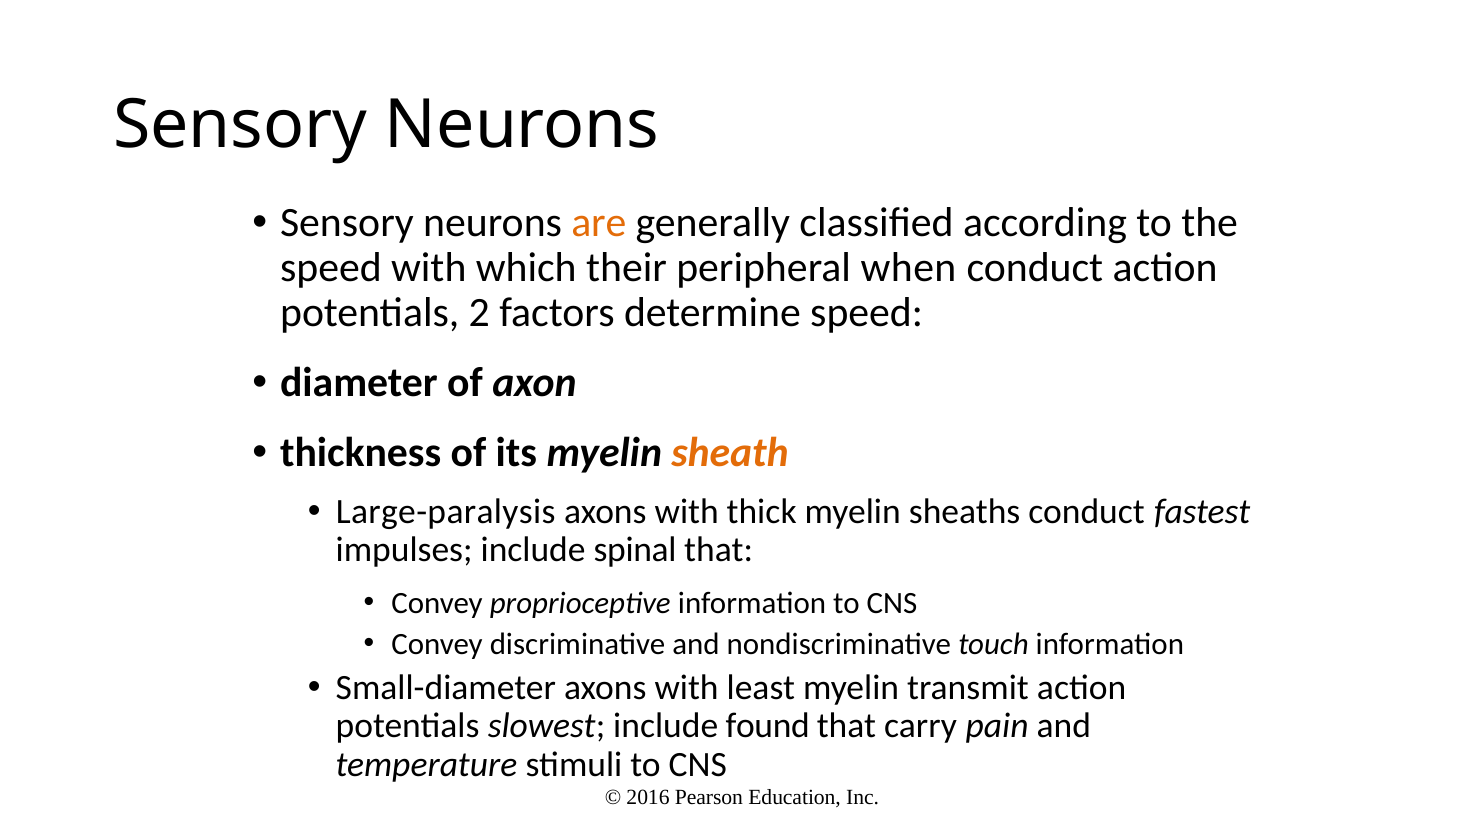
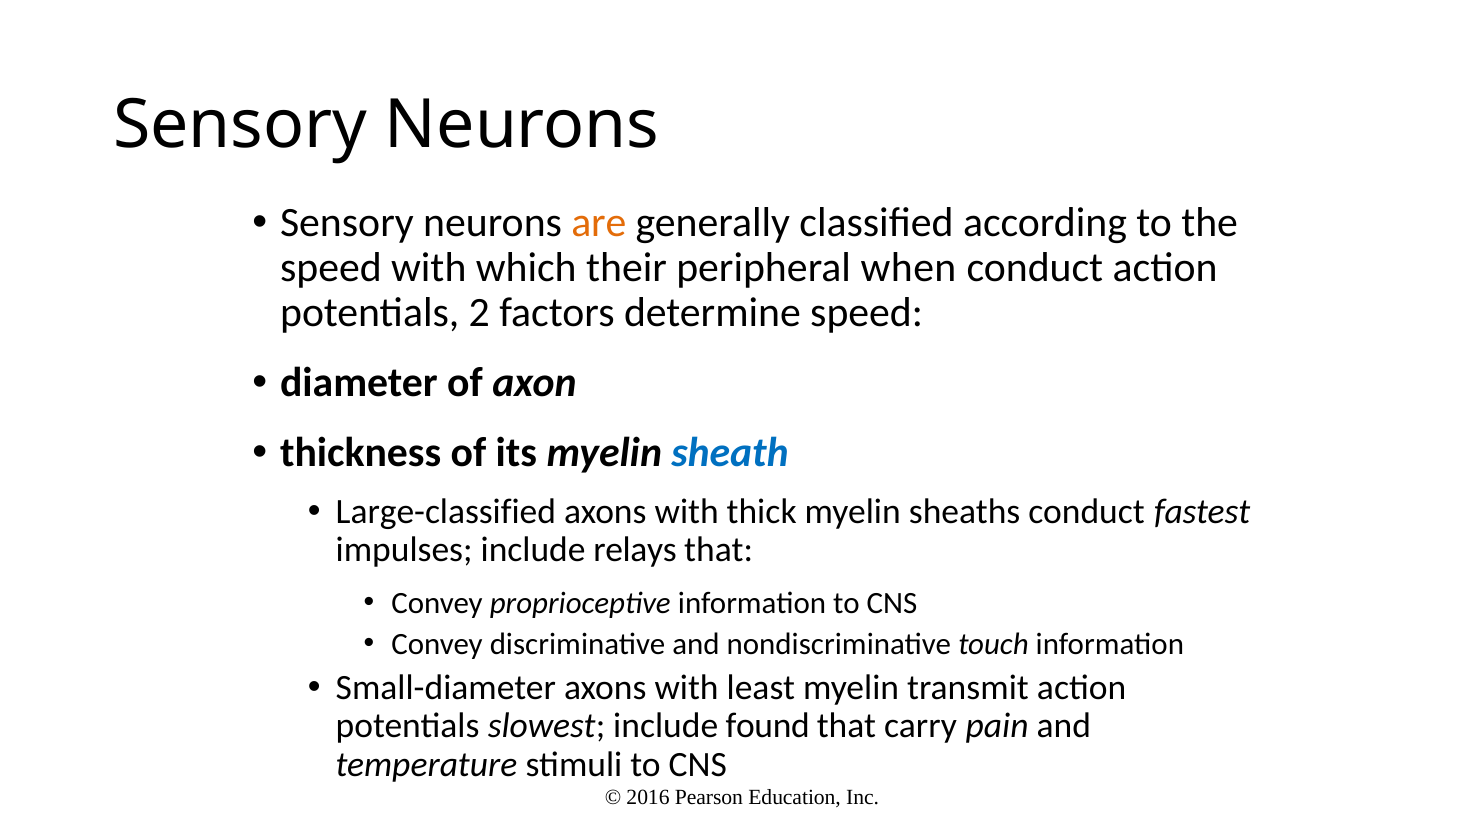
sheath colour: orange -> blue (730, 453)
Large-paralysis: Large-paralysis -> Large-classified (446, 512)
spinal: spinal -> relays (635, 550)
